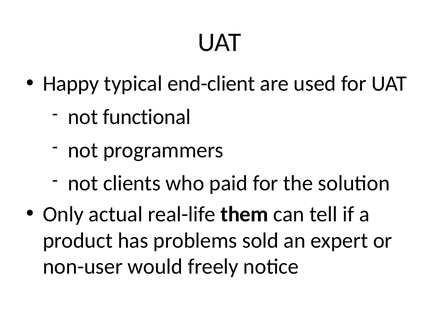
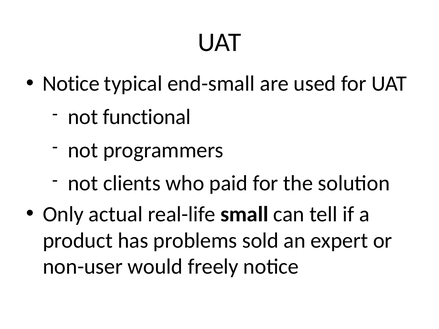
Happy: Happy -> Notice (71, 84)
end-client: end-client -> end-small (211, 84)
them: them -> small (244, 214)
